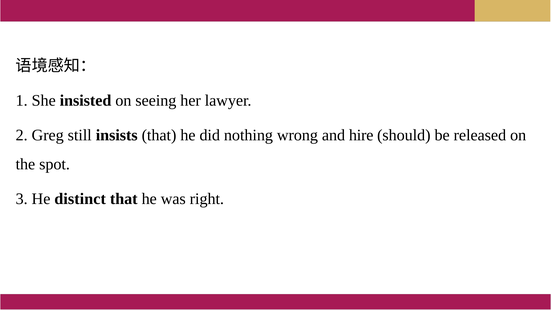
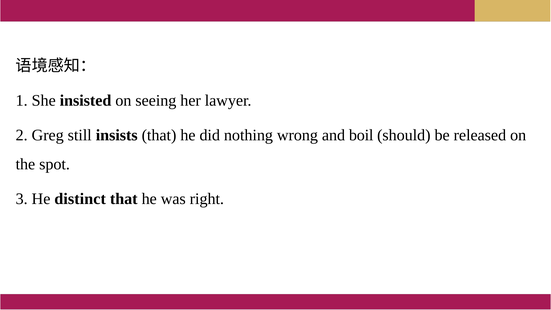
hire: hire -> boil (361, 135)
